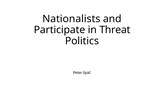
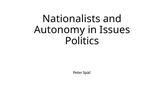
Participate: Participate -> Autonomy (59, 30)
Threat: Threat -> Issues (115, 30)
